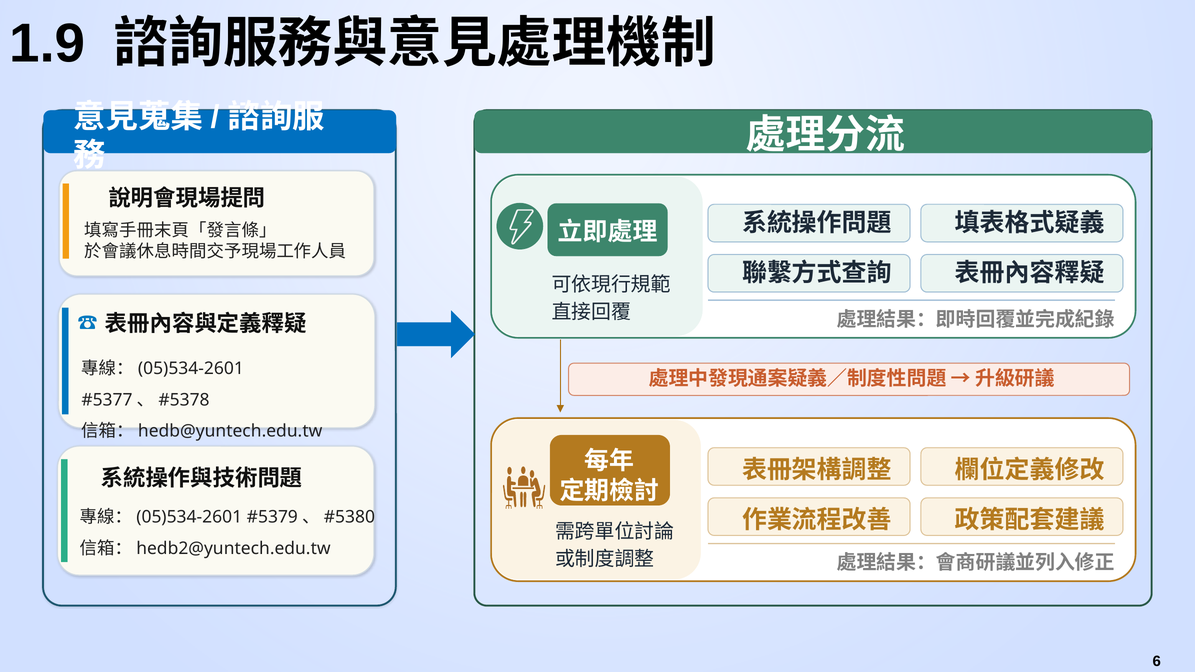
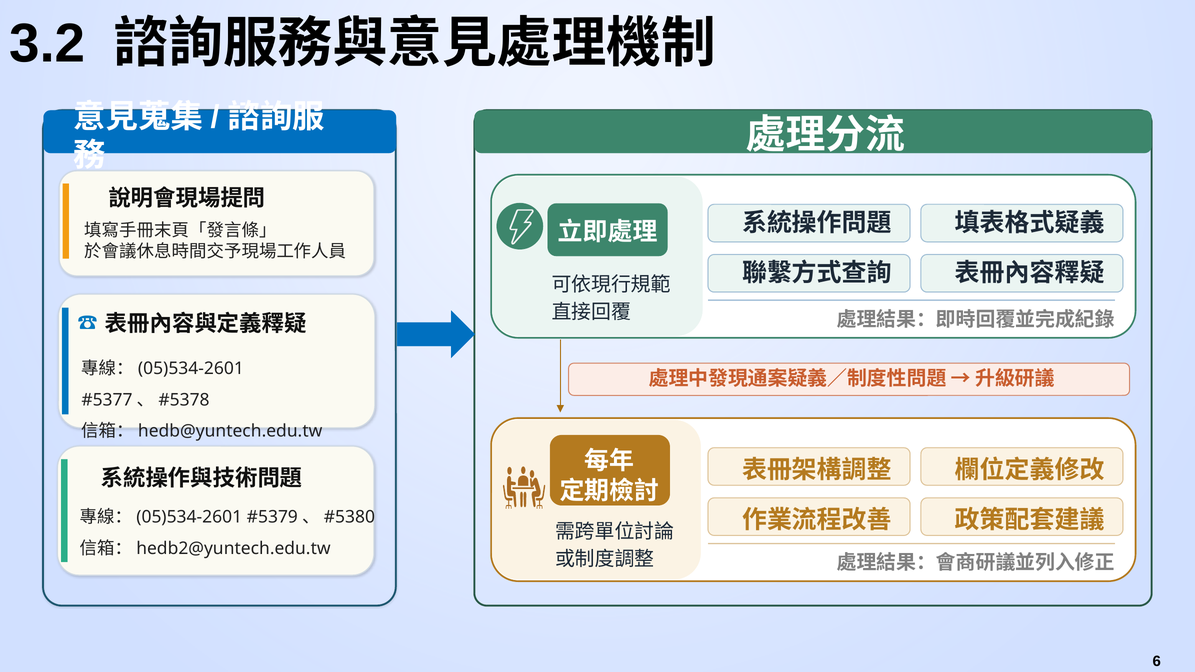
1.9: 1.9 -> 3.2 (47, 44)
